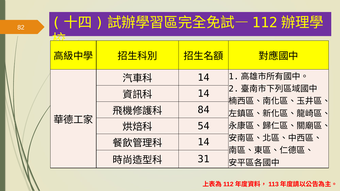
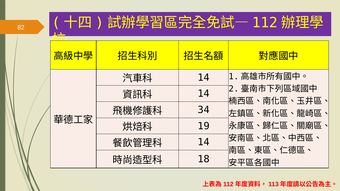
84: 84 -> 34 (204, 110)
54: 54 -> 19 (204, 126)
31: 31 -> 18 (204, 159)
